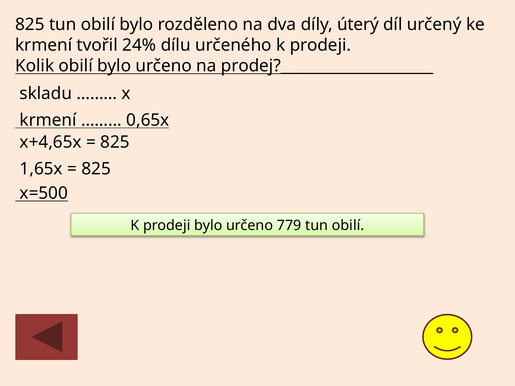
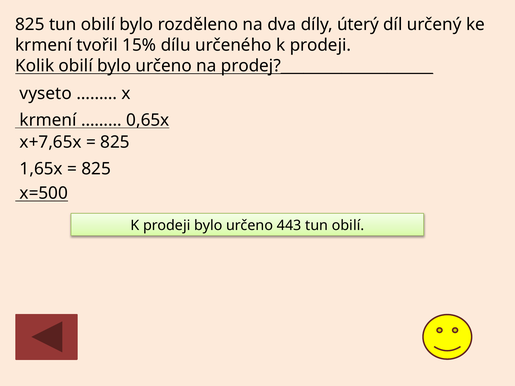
24%: 24% -> 15% (139, 45)
skladu: skladu -> vyseto (46, 94)
x+4,65x: x+4,65x -> x+7,65x (51, 142)
779: 779 -> 443 (289, 226)
